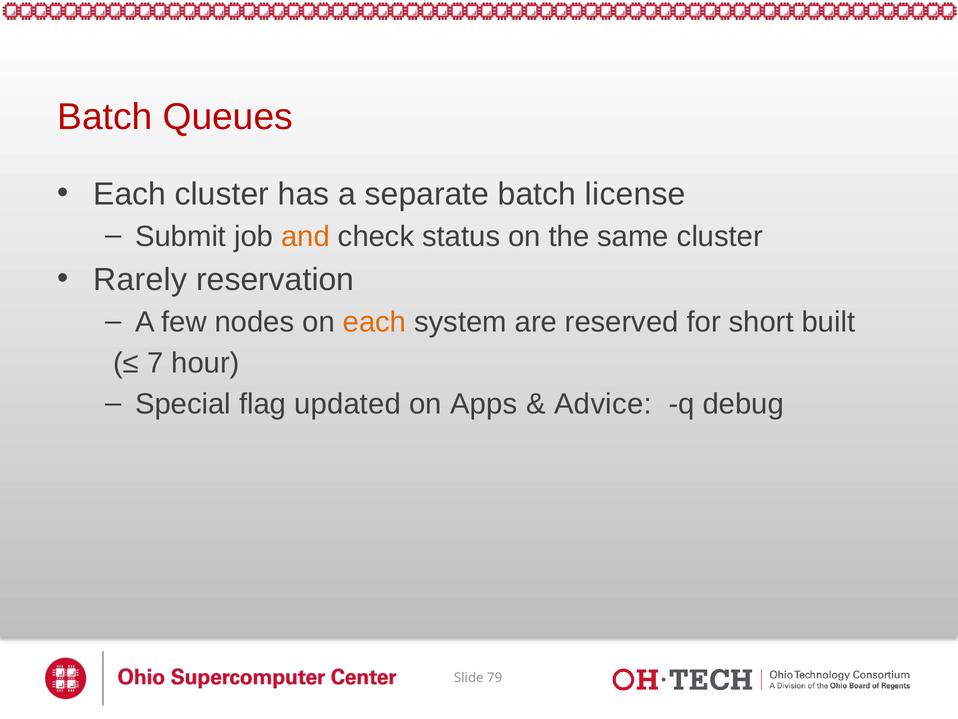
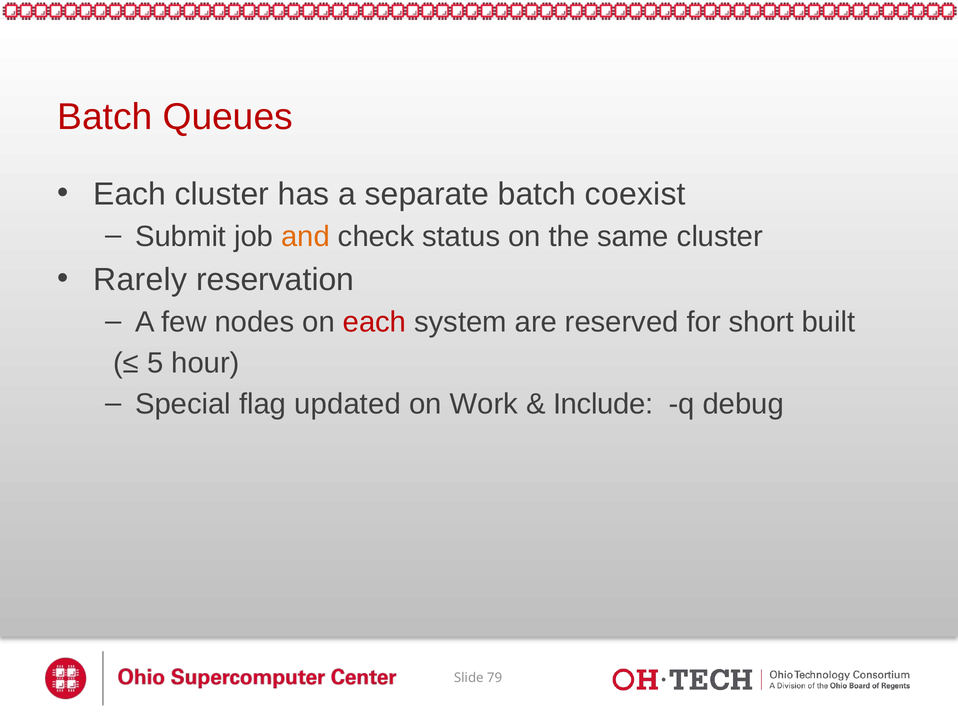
license: license -> coexist (635, 194)
each colour: orange -> red (375, 322)
7: 7 -> 5 (155, 363)
Apps: Apps -> Work (484, 404)
Advice: Advice -> Include (603, 404)
